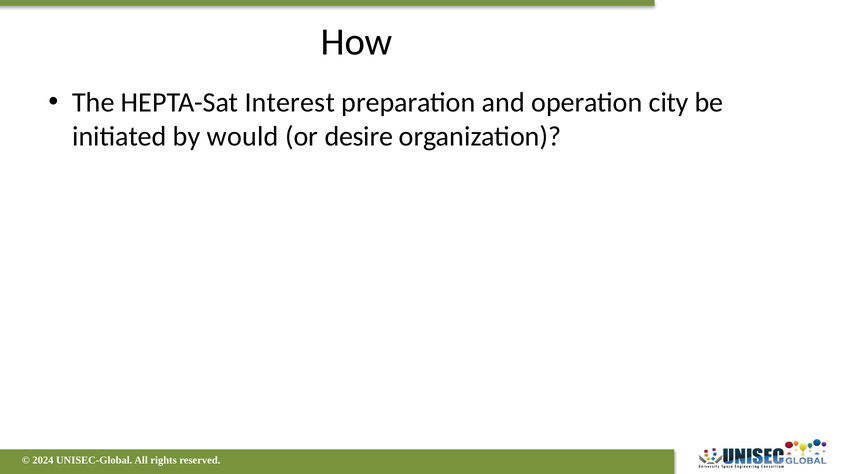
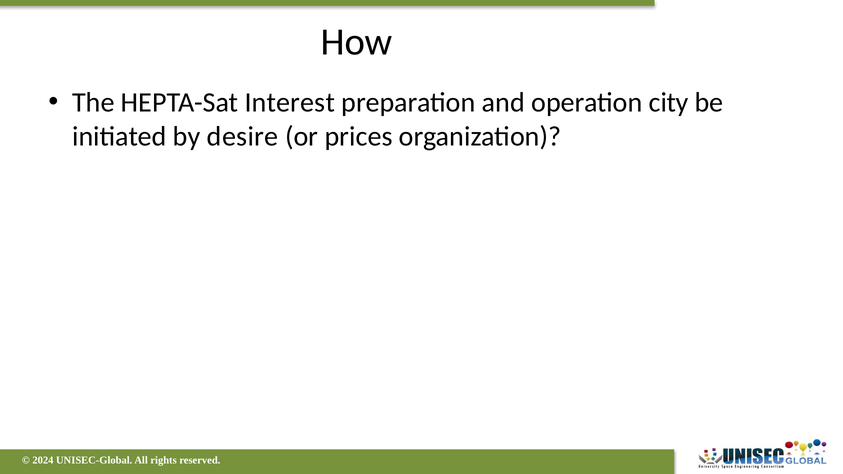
would: would -> desire (243, 136)
desire: desire -> prices (359, 136)
